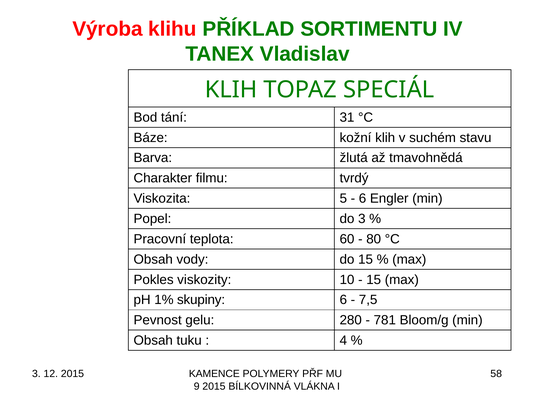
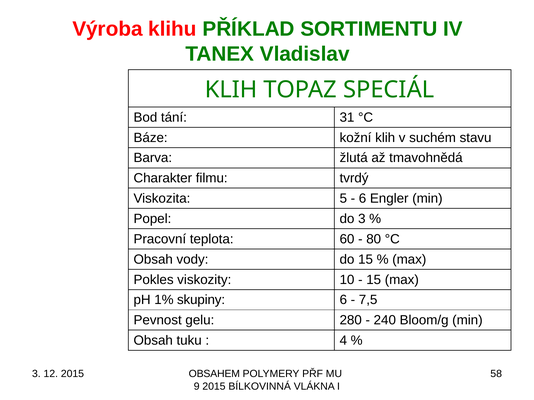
781: 781 -> 240 (385, 321)
KAMENCE: KAMENCE -> OBSAHEM (214, 374)
